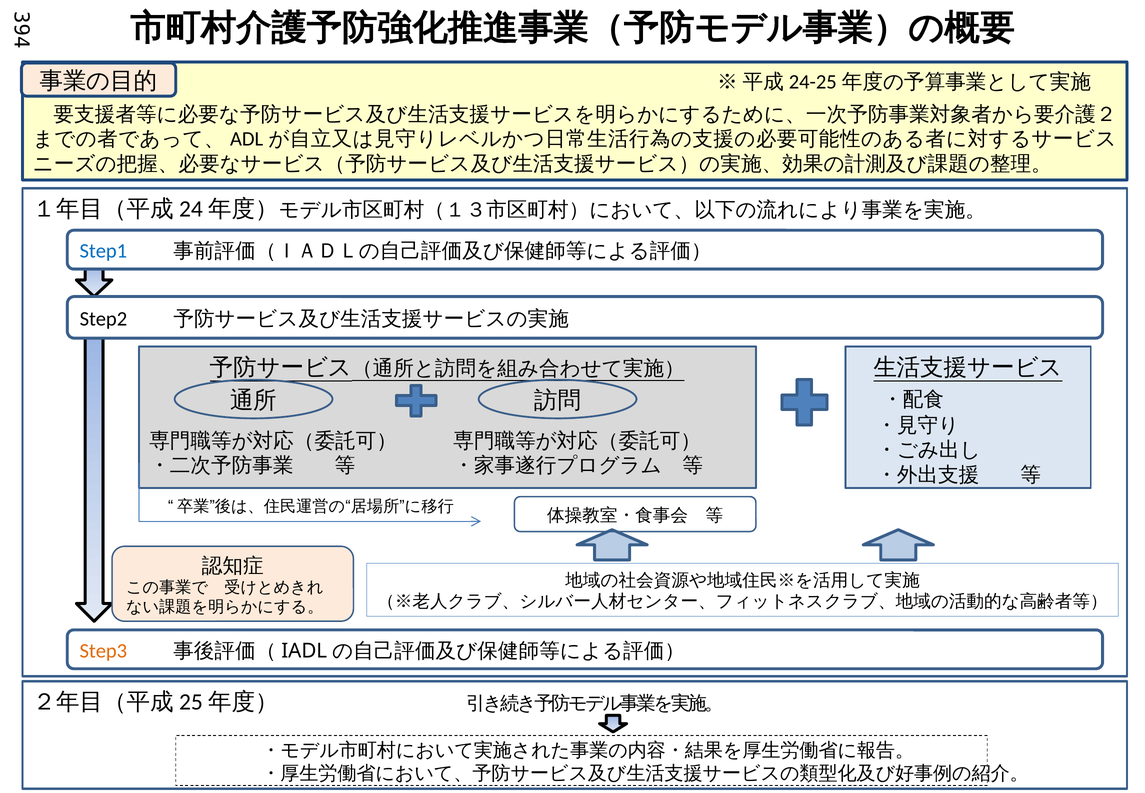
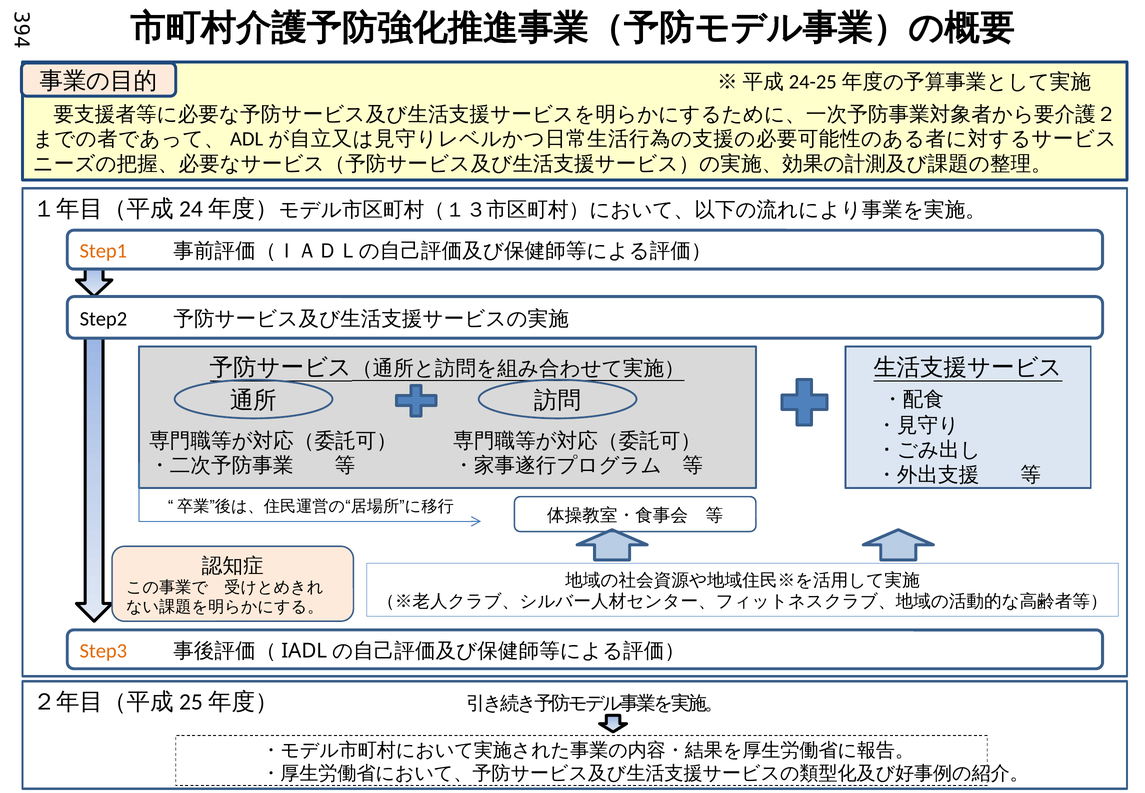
Step1 colour: blue -> orange (103, 251)
